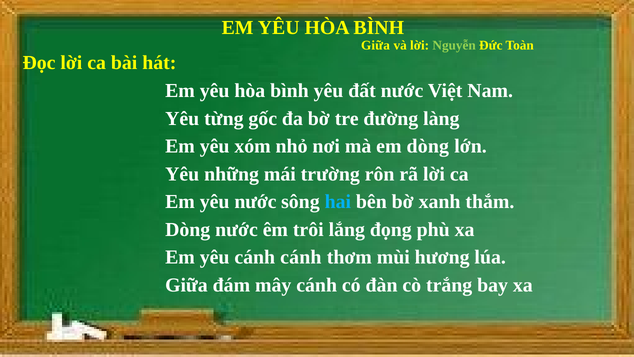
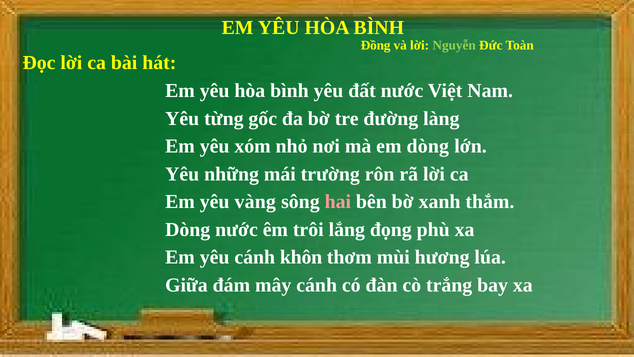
Giữa: Giữa -> Đồng (376, 45)
yêu nước: nước -> vàng (255, 202)
hai colour: light blue -> pink (338, 202)
cánh cánh: cánh -> khôn (301, 257)
